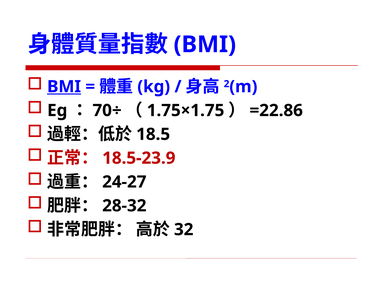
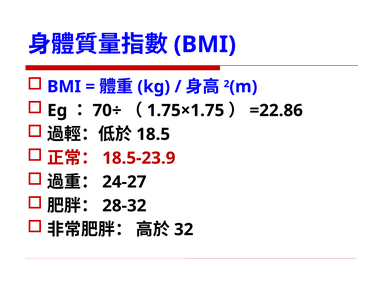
BMI underline: present -> none (64, 86)
